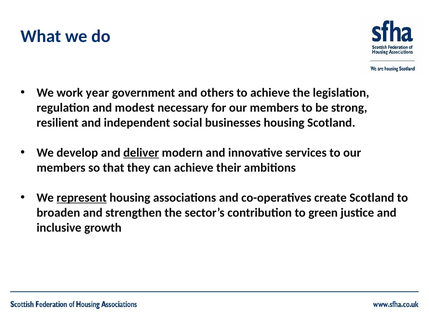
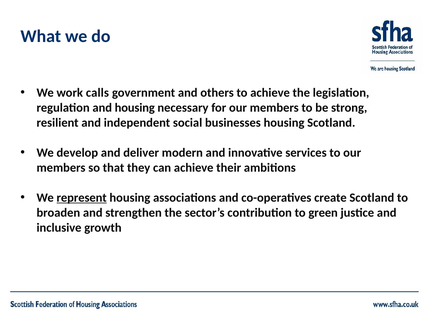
year: year -> calls (97, 93)
and modest: modest -> housing (135, 108)
deliver underline: present -> none (141, 153)
